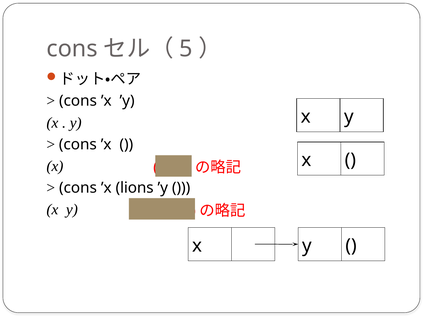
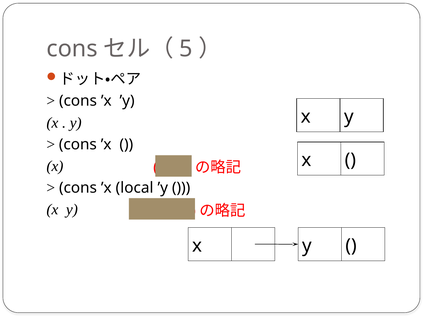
lions: lions -> local (135, 188)
